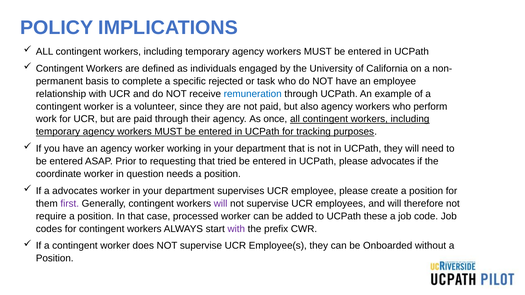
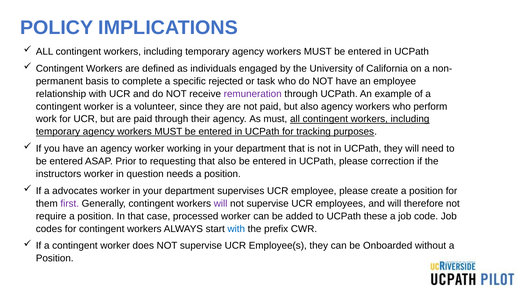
remuneration colour: blue -> purple (253, 94)
As once: once -> must (275, 119)
that tried: tried -> also (227, 161)
please advocates: advocates -> correction (393, 161)
coordinate: coordinate -> instructors (59, 174)
with colour: purple -> blue (236, 229)
